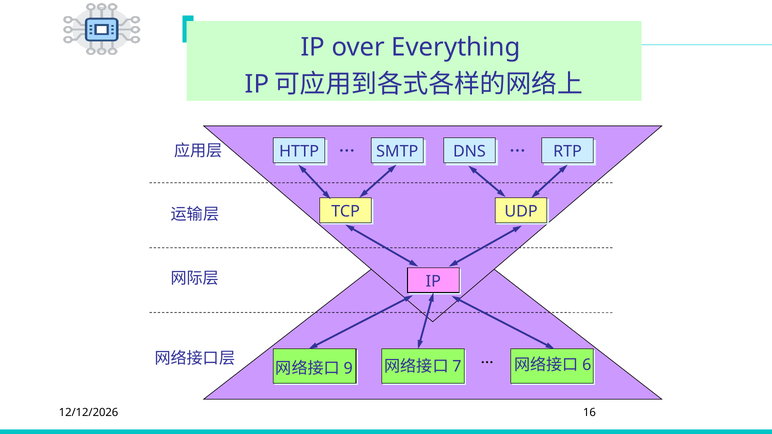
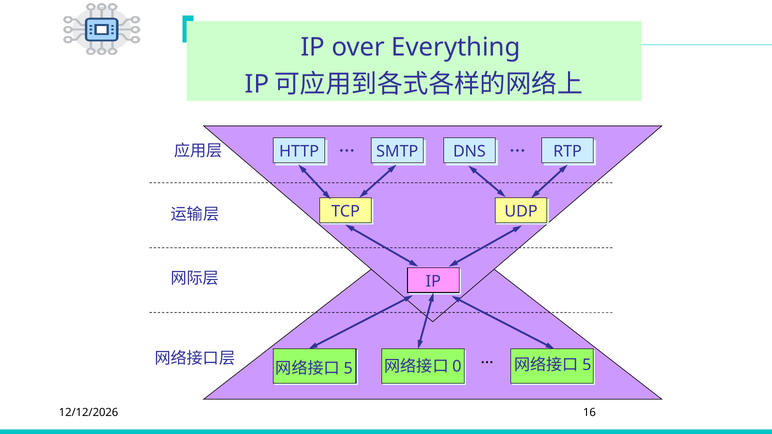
9: 9 -> 5 (348, 369)
7: 7 -> 0 (457, 367)
6: 6 -> 5 (587, 365)
